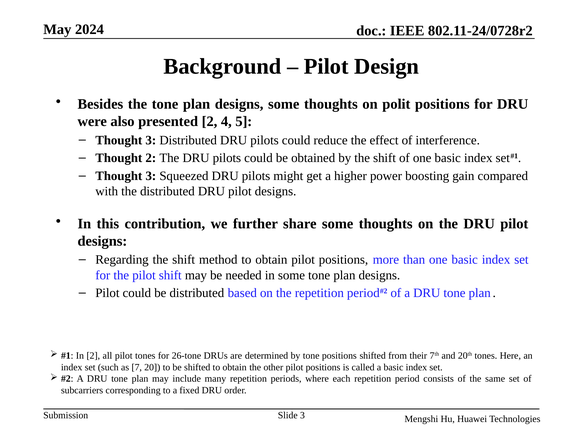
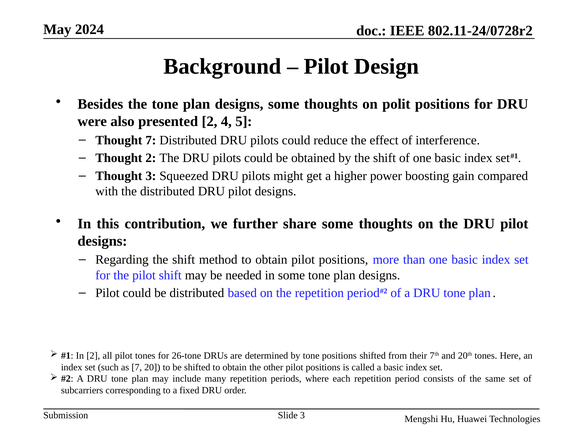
3: 3 -> 7 (151, 140)
